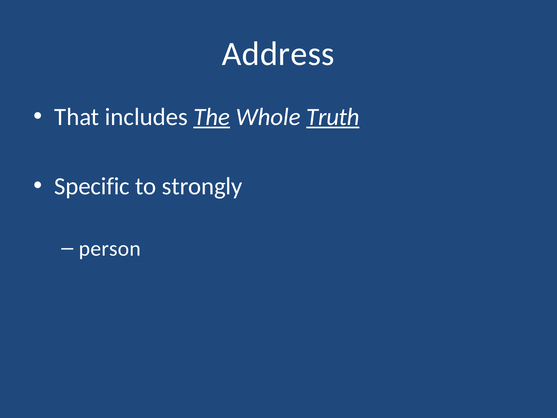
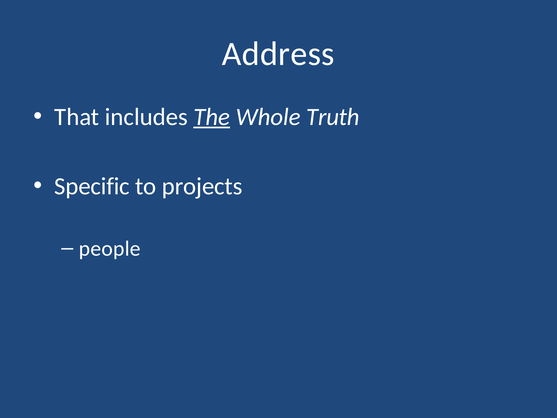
Truth underline: present -> none (333, 117)
strongly: strongly -> projects (202, 186)
person: person -> people (110, 249)
